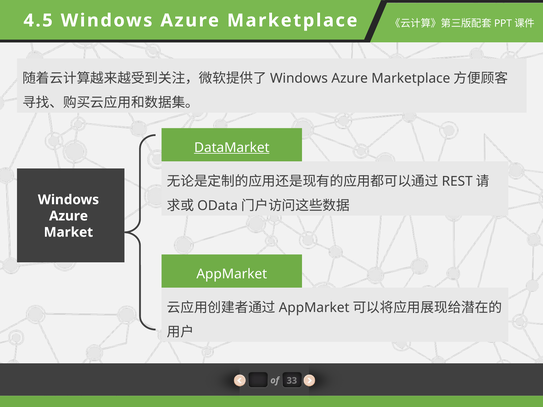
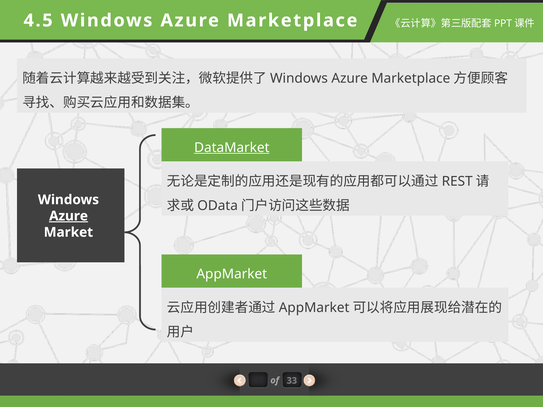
Azure underline: none -> present (69, 216)
